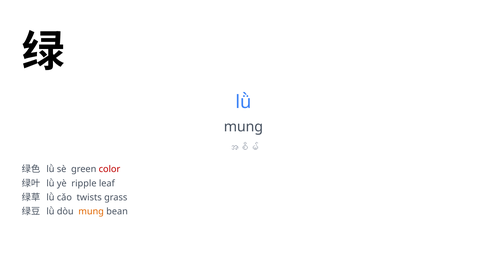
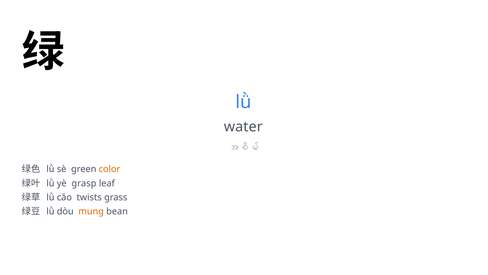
mung: mung -> water (243, 127)
color colour: red -> orange (109, 169)
ripple: ripple -> grasp (84, 183)
